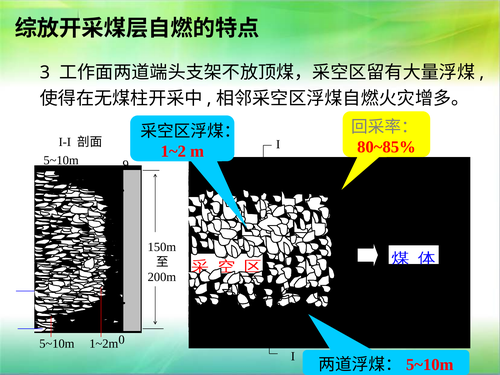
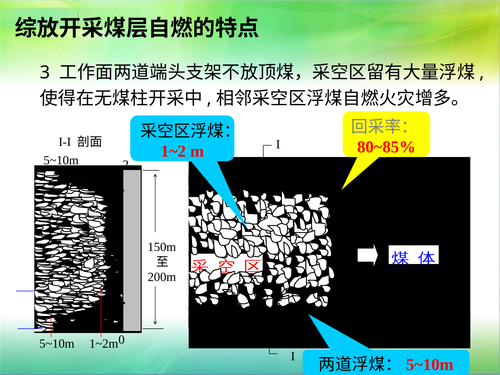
9: 9 -> 2 (126, 165)
